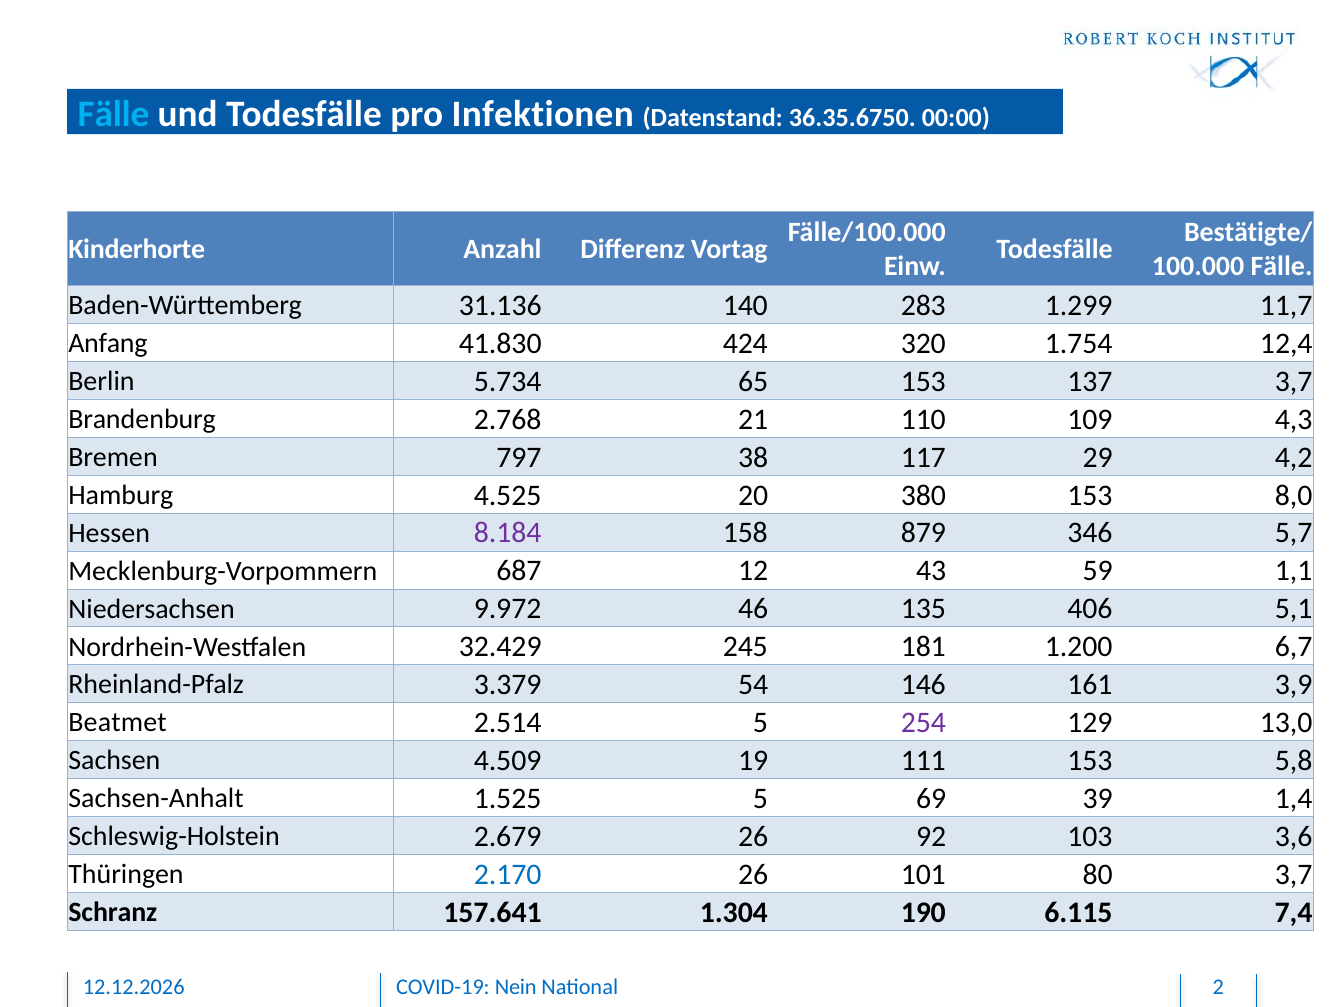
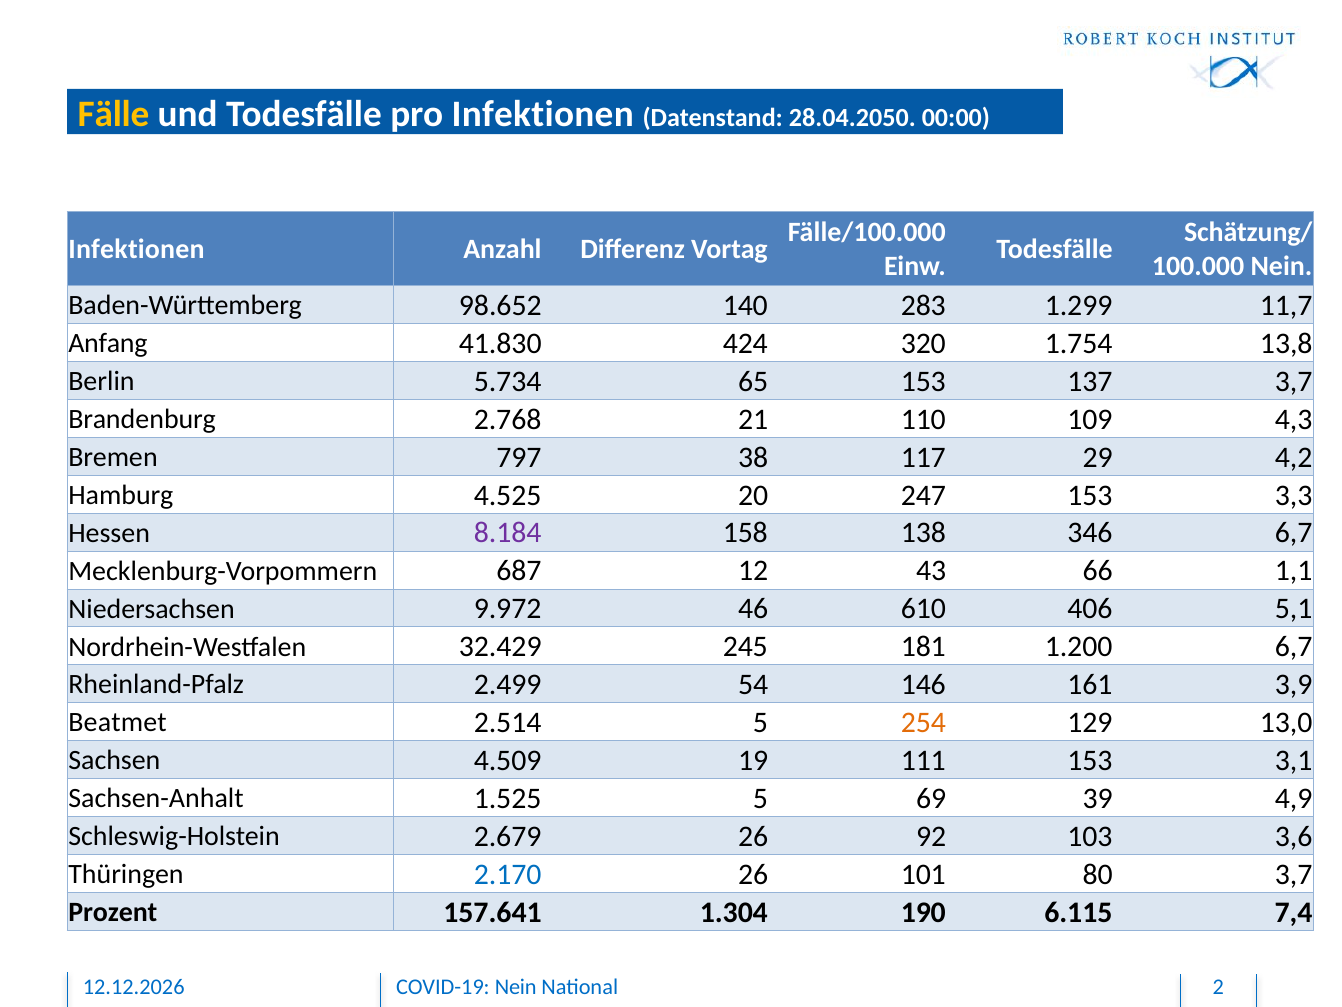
Fälle colour: light blue -> yellow (114, 114)
36.35.6750: 36.35.6750 -> 28.04.2050 (852, 118)
Bestätigte/: Bestätigte/ -> Schätzung/ (1248, 232)
Kinderhorte: Kinderhorte -> Infektionen (136, 249)
100.000 Fälle: Fälle -> Nein (1281, 267)
31.136: 31.136 -> 98.652 (500, 306)
12,4: 12,4 -> 13,8 (1286, 343)
380: 380 -> 247 (923, 495)
8,0: 8,0 -> 3,3 (1294, 495)
879: 879 -> 138 (923, 533)
346 5,7: 5,7 -> 6,7 (1294, 533)
59: 59 -> 66 (1098, 571)
135: 135 -> 610 (923, 609)
3.379: 3.379 -> 2.499 (508, 684)
254 colour: purple -> orange (923, 722)
5,8: 5,8 -> 3,1 (1294, 760)
1,4: 1,4 -> 4,9 (1294, 798)
Schranz: Schranz -> Prozent (113, 912)
